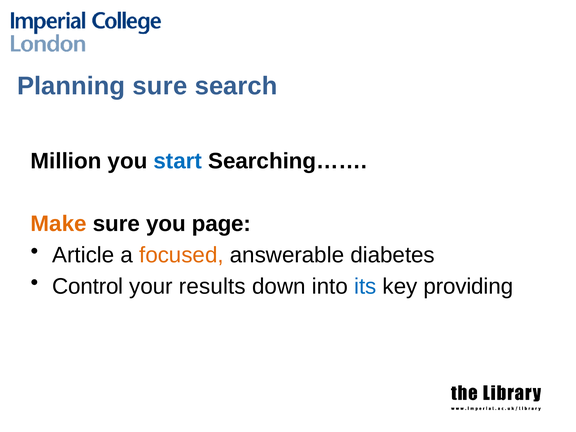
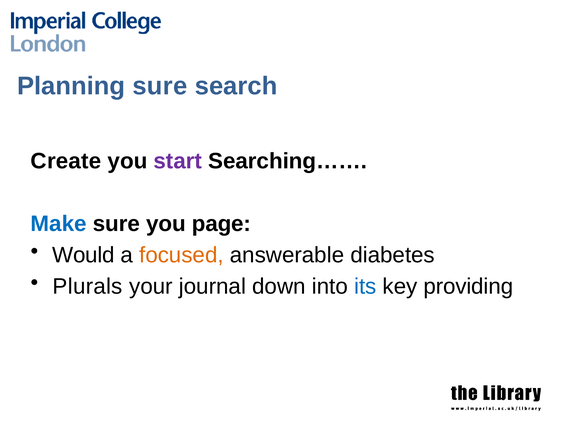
Million: Million -> Create (66, 161)
start colour: blue -> purple (178, 161)
Make colour: orange -> blue (59, 224)
Article: Article -> Would (83, 255)
Control: Control -> Plurals (88, 287)
results: results -> journal (212, 287)
